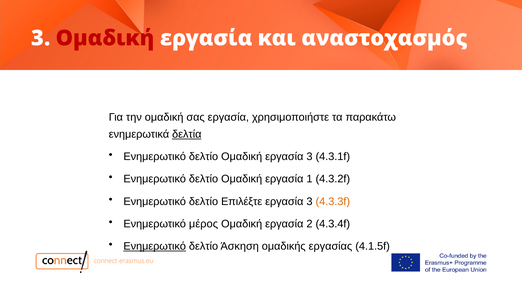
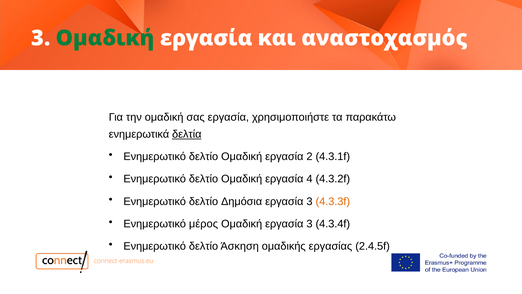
Ομαδική colour: red -> green (105, 38)
Ομαδική εργασία 3: 3 -> 2 (309, 156)
1: 1 -> 4 (309, 179)
Επιλέξτε: Επιλέξτε -> Δημόσια (242, 201)
Ομαδική εργασία 2: 2 -> 3 (309, 224)
Ενημερωτικό underline: present -> none (155, 246)
4.1.5f: 4.1.5f -> 2.4.5f (373, 246)
